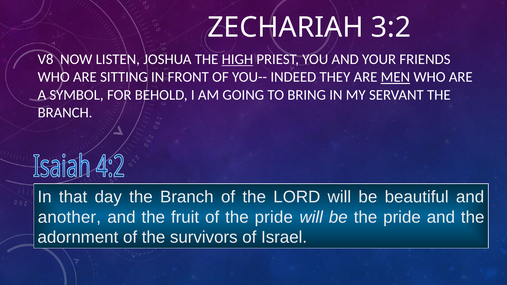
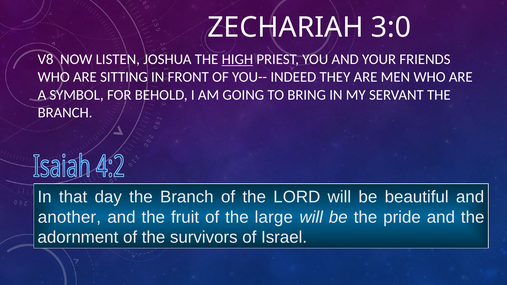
3:2: 3:2 -> 3:0 (391, 27)
MEN underline: present -> none (395, 77)
of the pride: pride -> large (274, 217)
